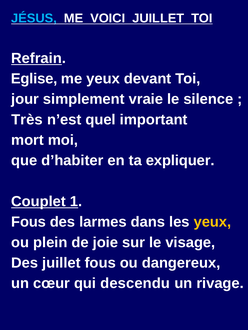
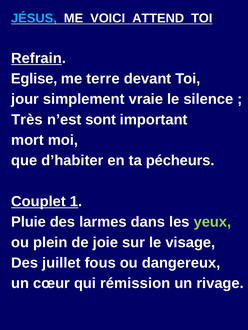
VOICI JUILLET: JUILLET -> ATTEND (158, 18)
me yeux: yeux -> terre (103, 79)
quel: quel -> sont (101, 120)
expliquer: expliquer -> pécheurs (180, 161)
Fous: Fous -> Pluie (28, 222)
yeux colour: yellow -> light green (212, 222)
descendu: descendu -> rémission (135, 284)
